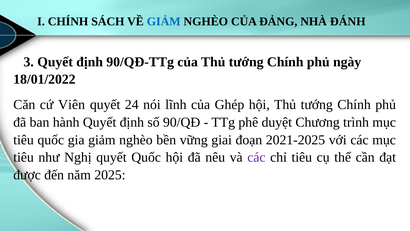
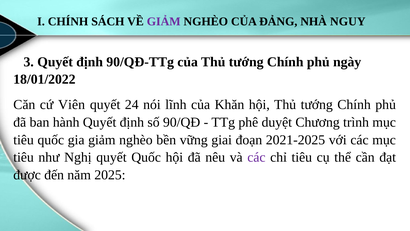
GIẢM colour: blue -> purple (164, 21)
ĐÁNH: ĐÁNH -> NGUY (348, 21)
Ghép: Ghép -> Khăn (229, 105)
